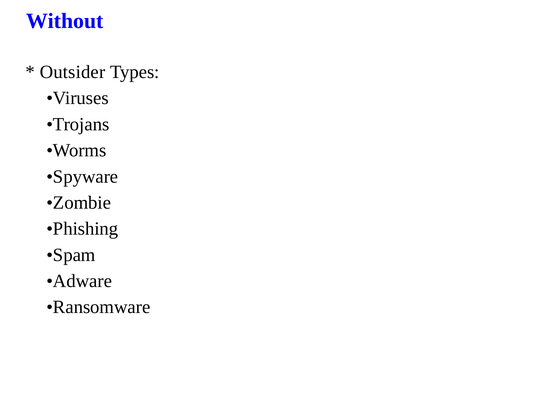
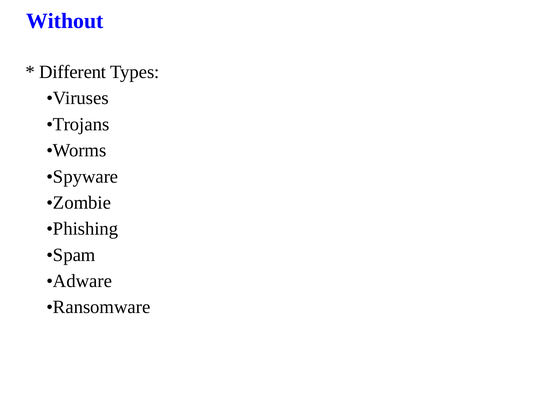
Outsider: Outsider -> Different (73, 72)
